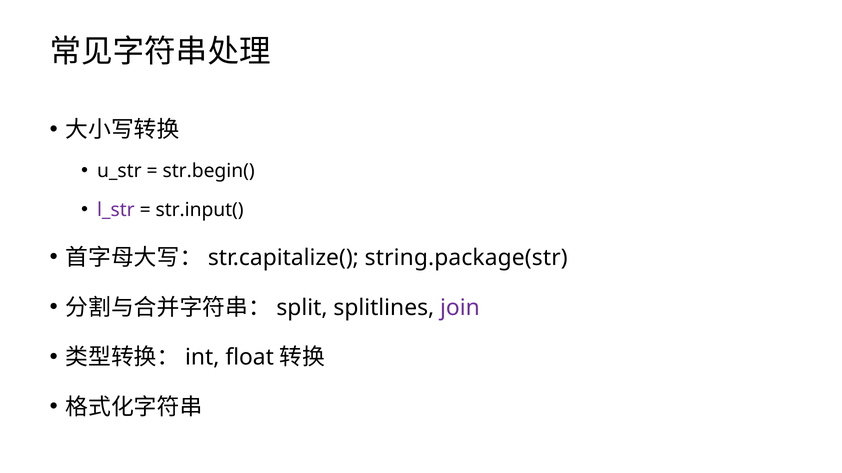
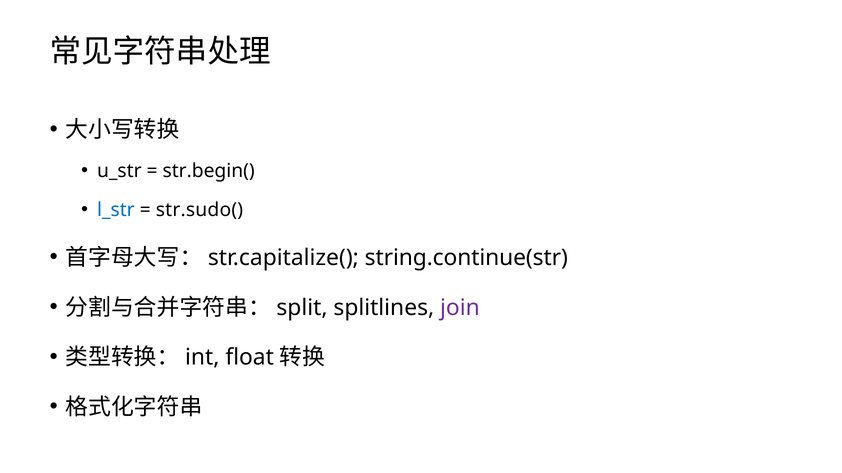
l_str colour: purple -> blue (116, 210)
str.input(: str.input( -> str.sudo( (199, 210)
string.package(str: string.package(str -> string.continue(str (466, 258)
